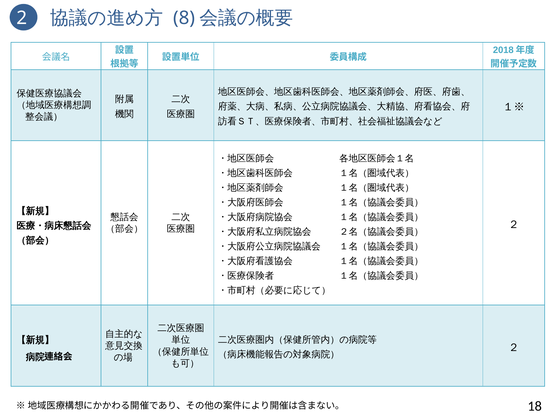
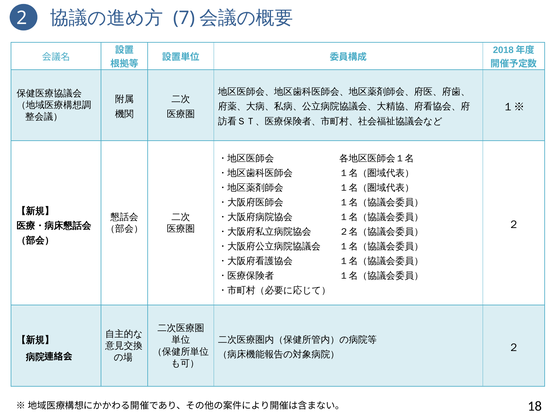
8: 8 -> 7 (184, 18)
